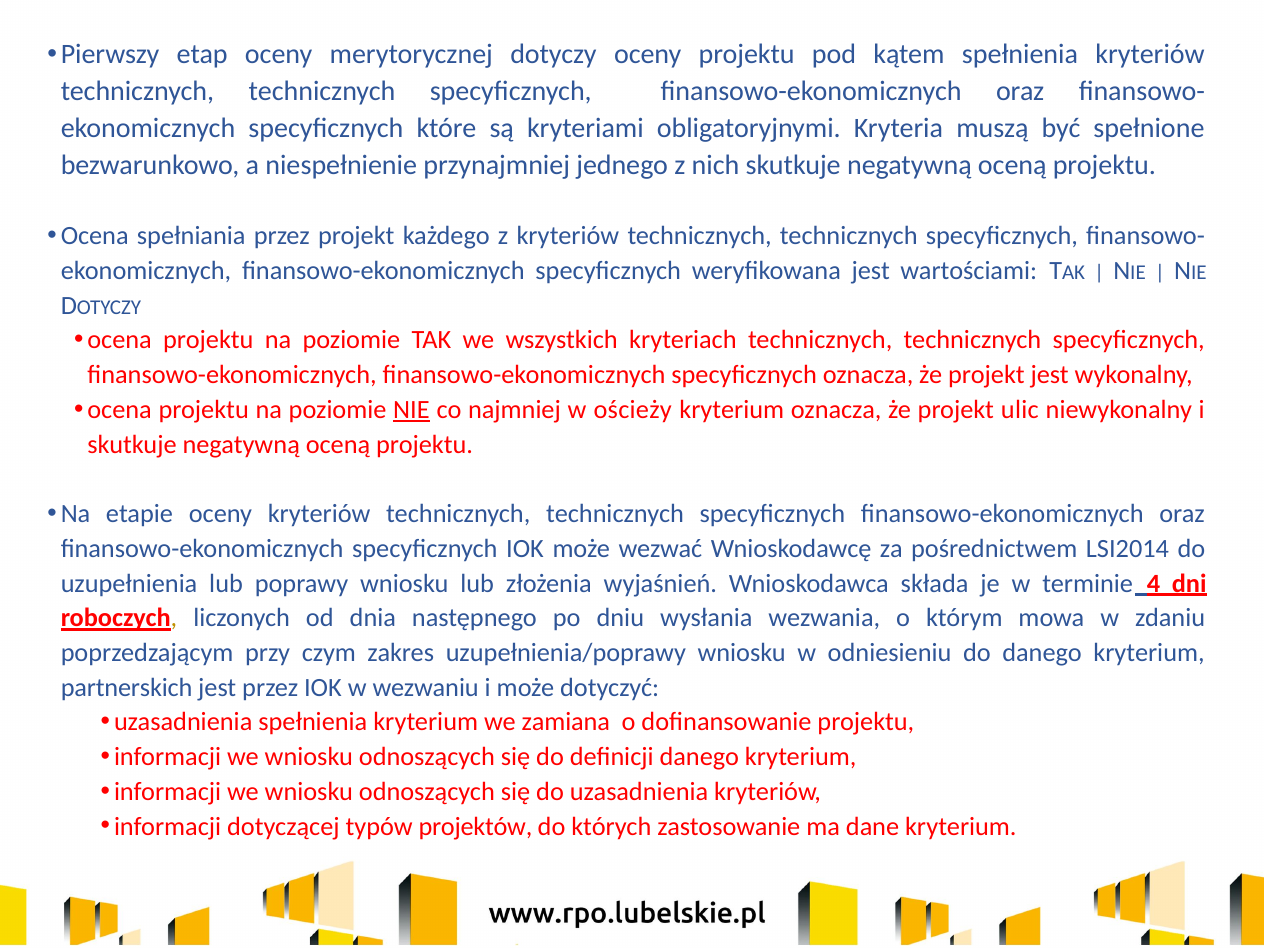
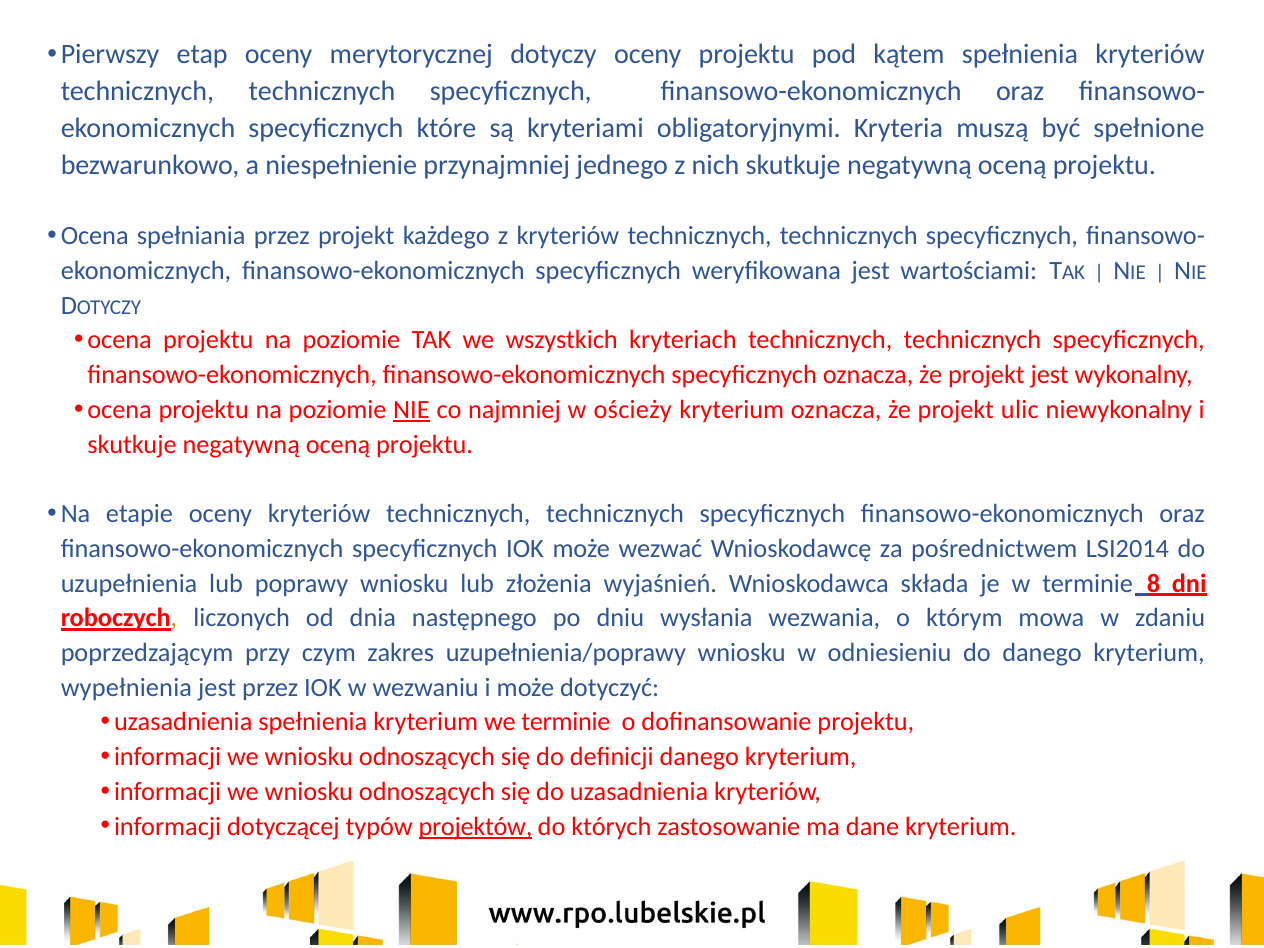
4: 4 -> 8 (1153, 583)
partnerskich: partnerskich -> wypełnienia (126, 688)
we zamiana: zamiana -> terminie (566, 722)
projektów underline: none -> present (475, 826)
